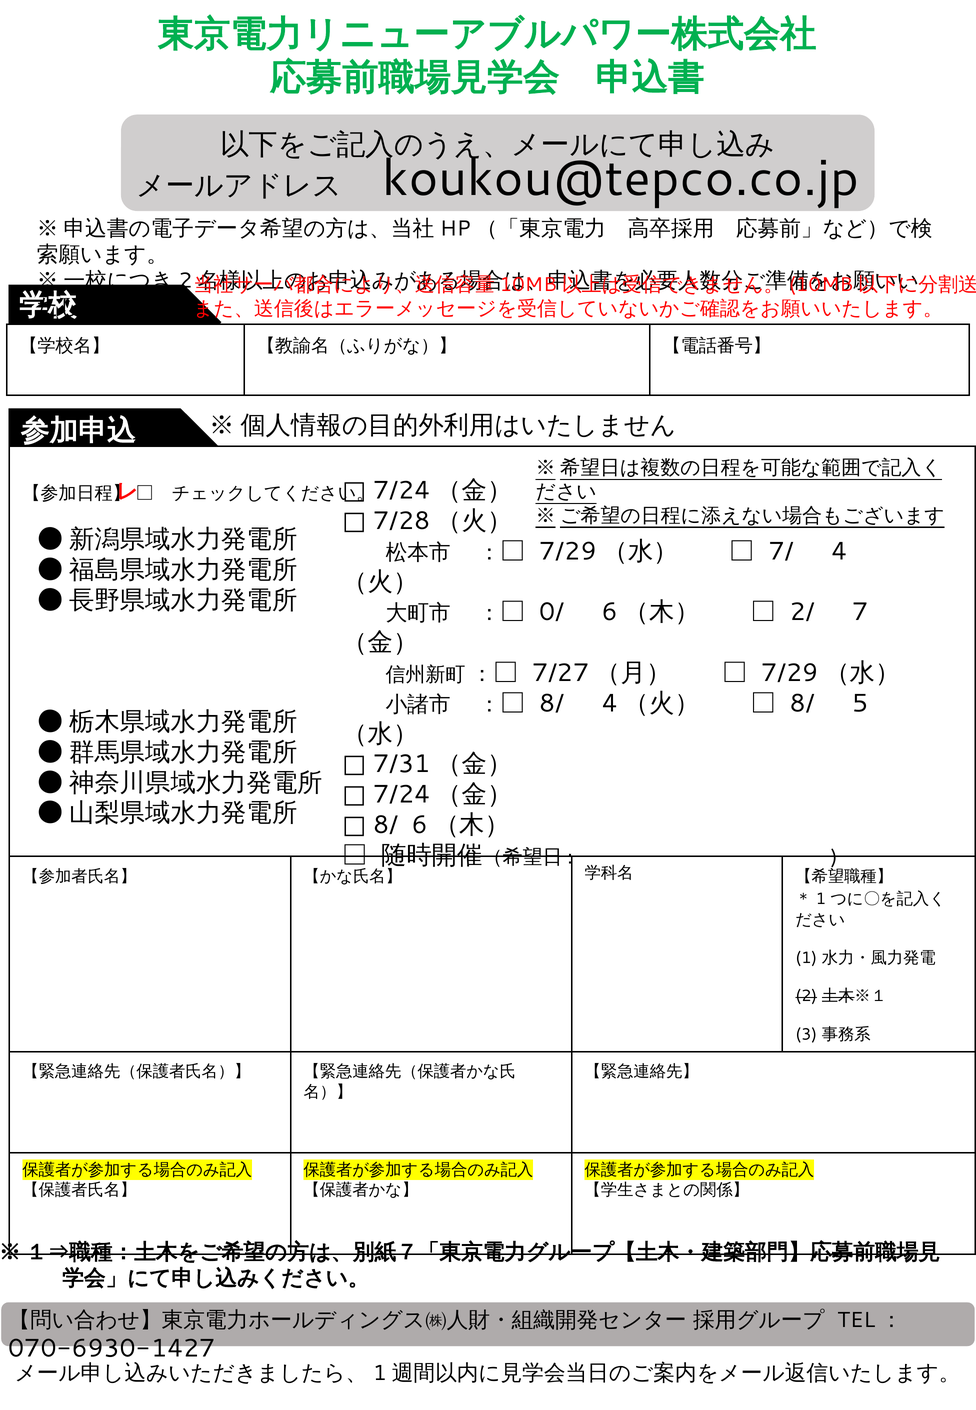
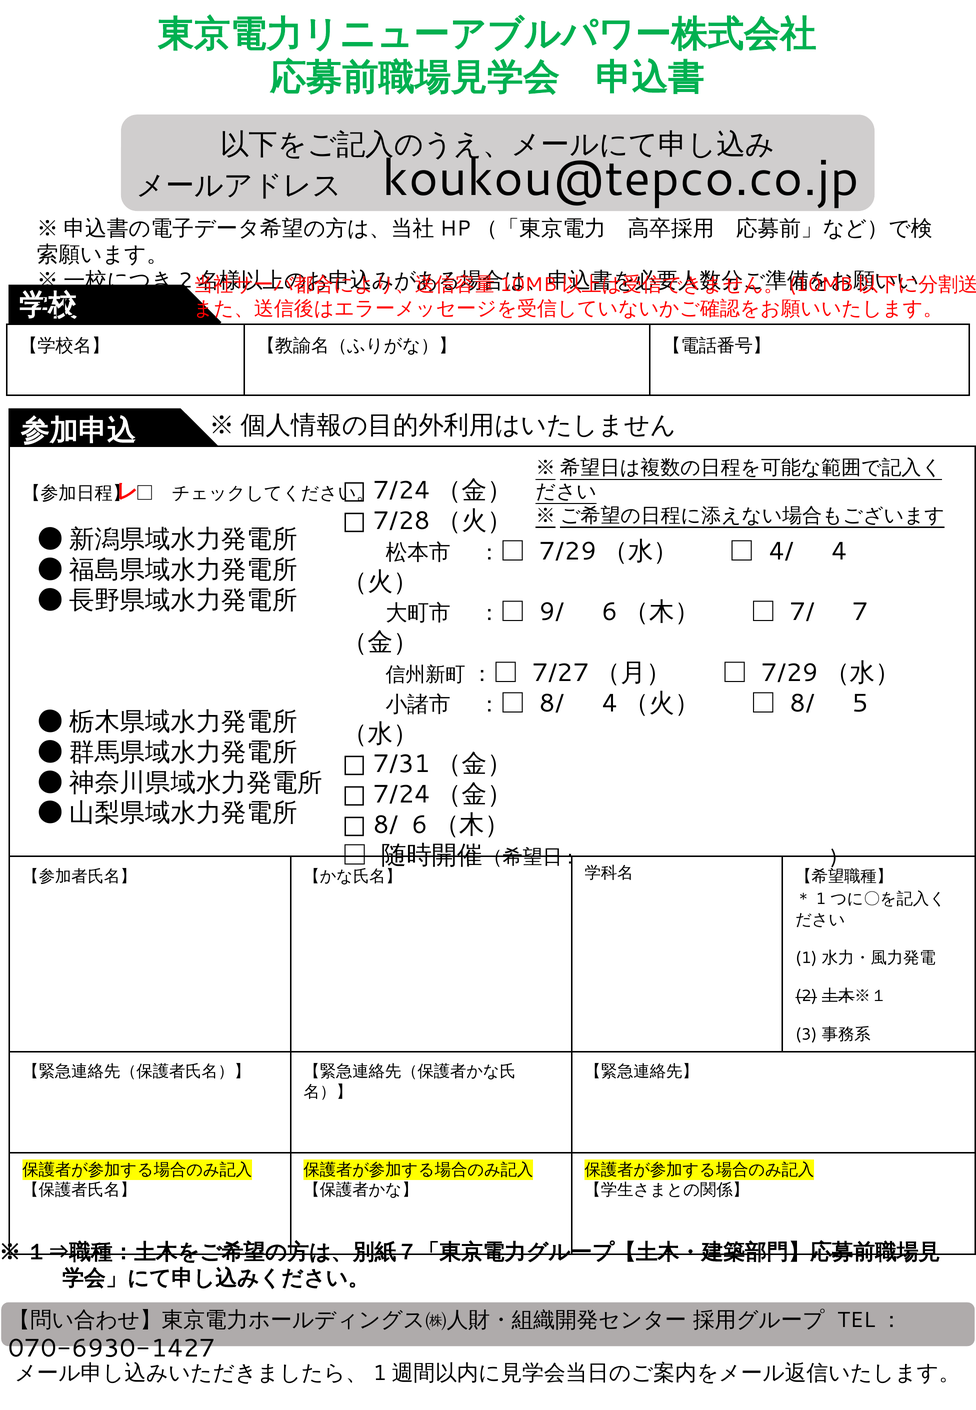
7/: 7/ -> 4/ (781, 551)
0/: 0/ -> 9/ (552, 612)
2/: 2/ -> 7/ (802, 612)
